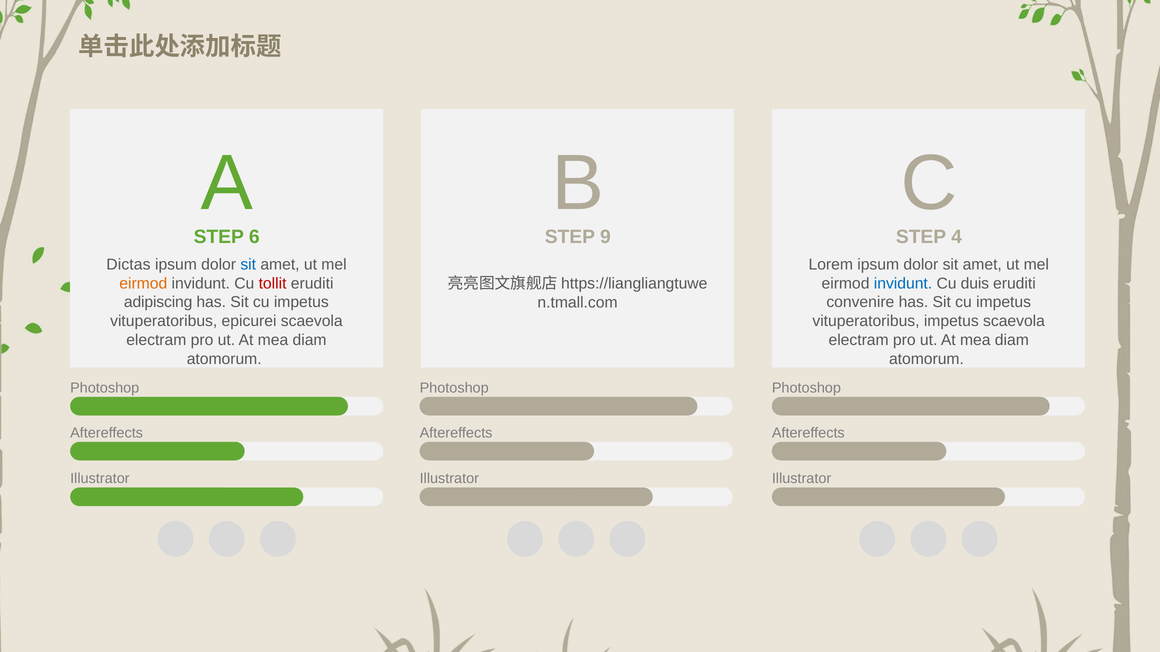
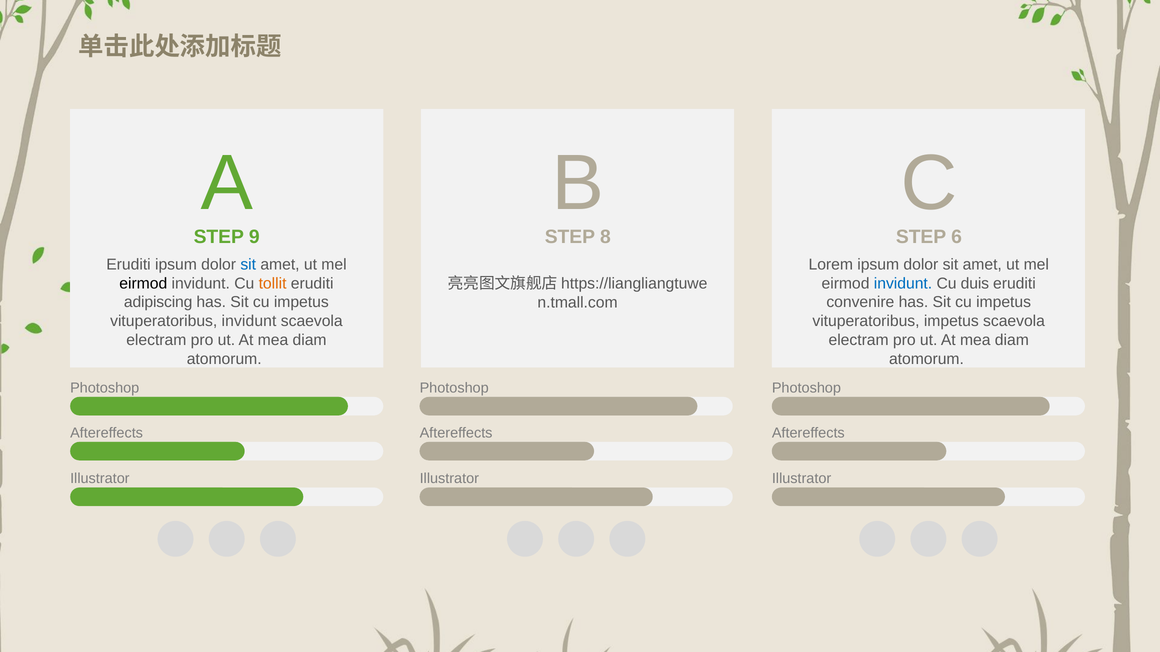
6: 6 -> 9 (254, 237)
9: 9 -> 8 (605, 237)
4: 4 -> 6 (957, 237)
Dictas: Dictas -> Eruditi (129, 265)
eirmod colour: orange -> black (143, 284)
tollit colour: red -> orange (273, 284)
vituperatoribus epicurei: epicurei -> invidunt (249, 321)
